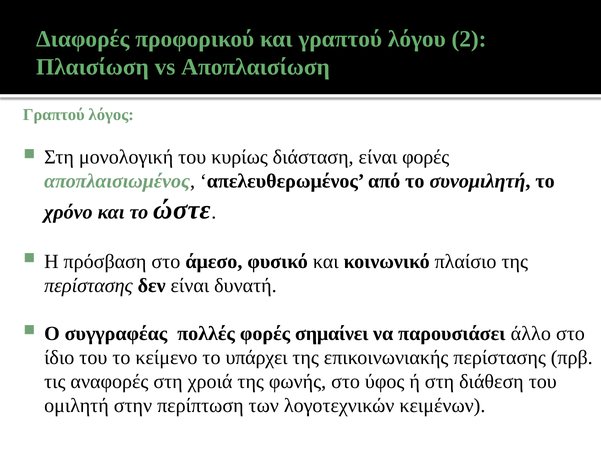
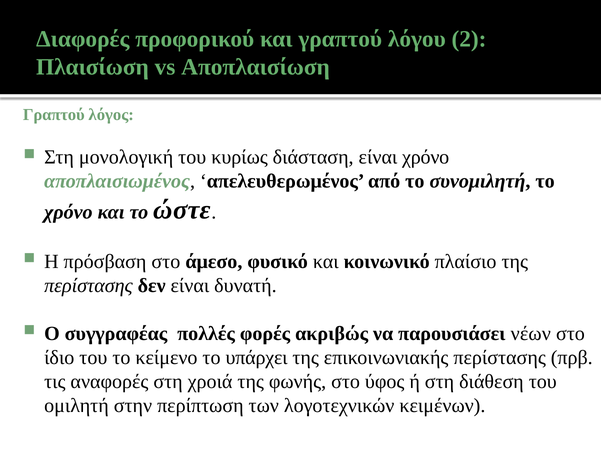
είναι φορές: φορές -> χρόνο (426, 157)
σημαίνει: σημαίνει -> ακριβώς (332, 333)
άλλο: άλλο -> νέων (531, 333)
